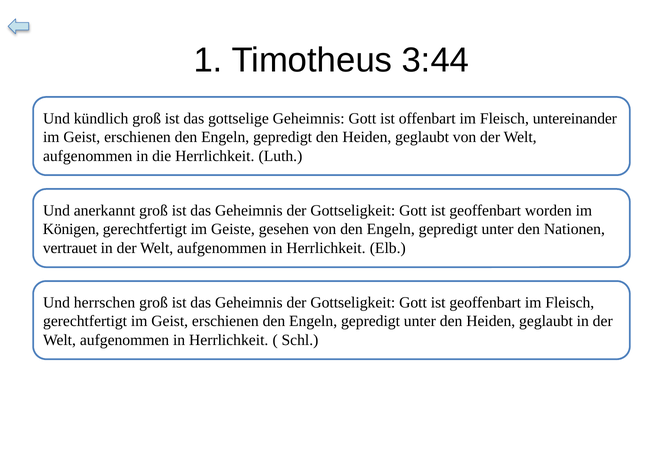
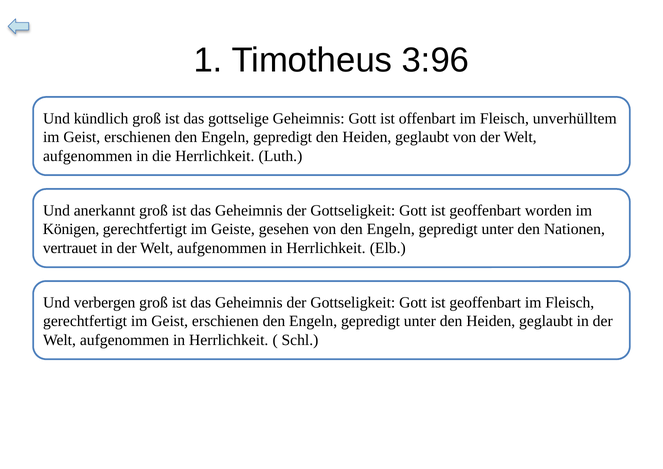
3:44: 3:44 -> 3:96 (435, 60)
untereinander: untereinander -> unverhülltem (575, 118)
herrschen: herrschen -> verbergen (105, 302)
